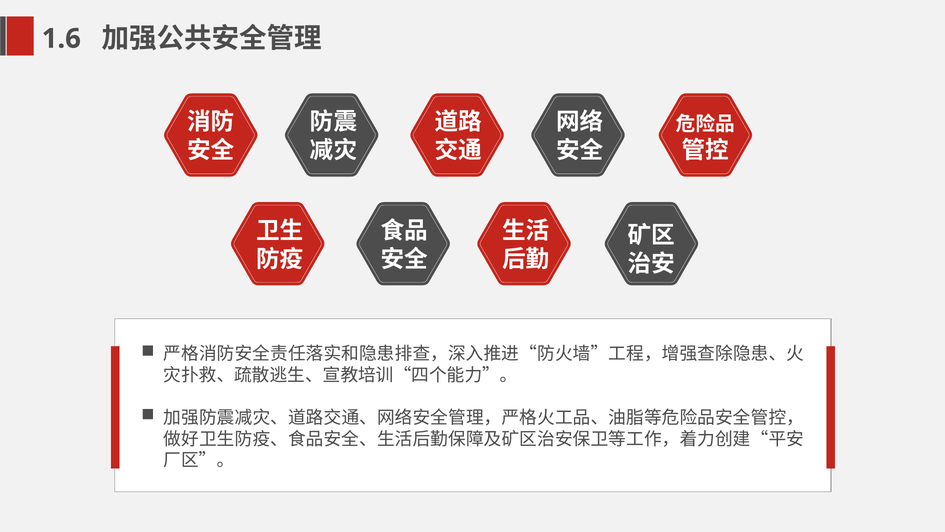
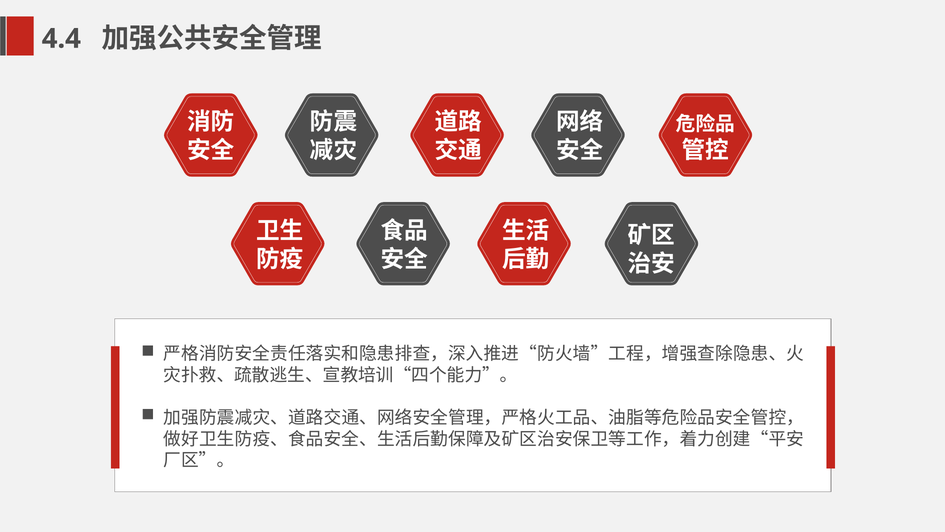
1.6: 1.6 -> 4.4 (61, 39)
